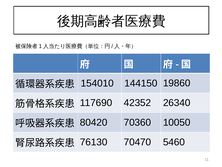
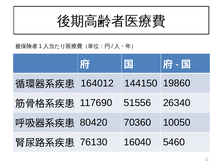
154010: 154010 -> 164012 (97, 83)
42352: 42352 -> 51556 (137, 103)
70470: 70470 -> 16040 (137, 142)
